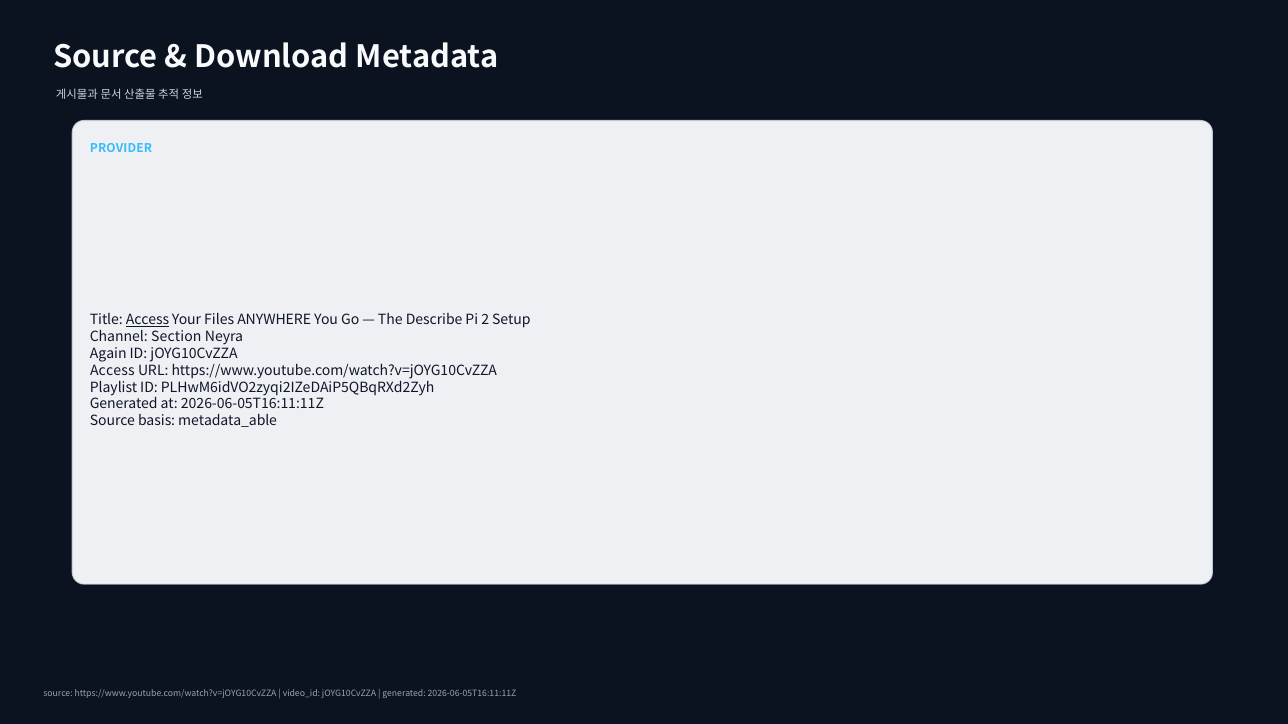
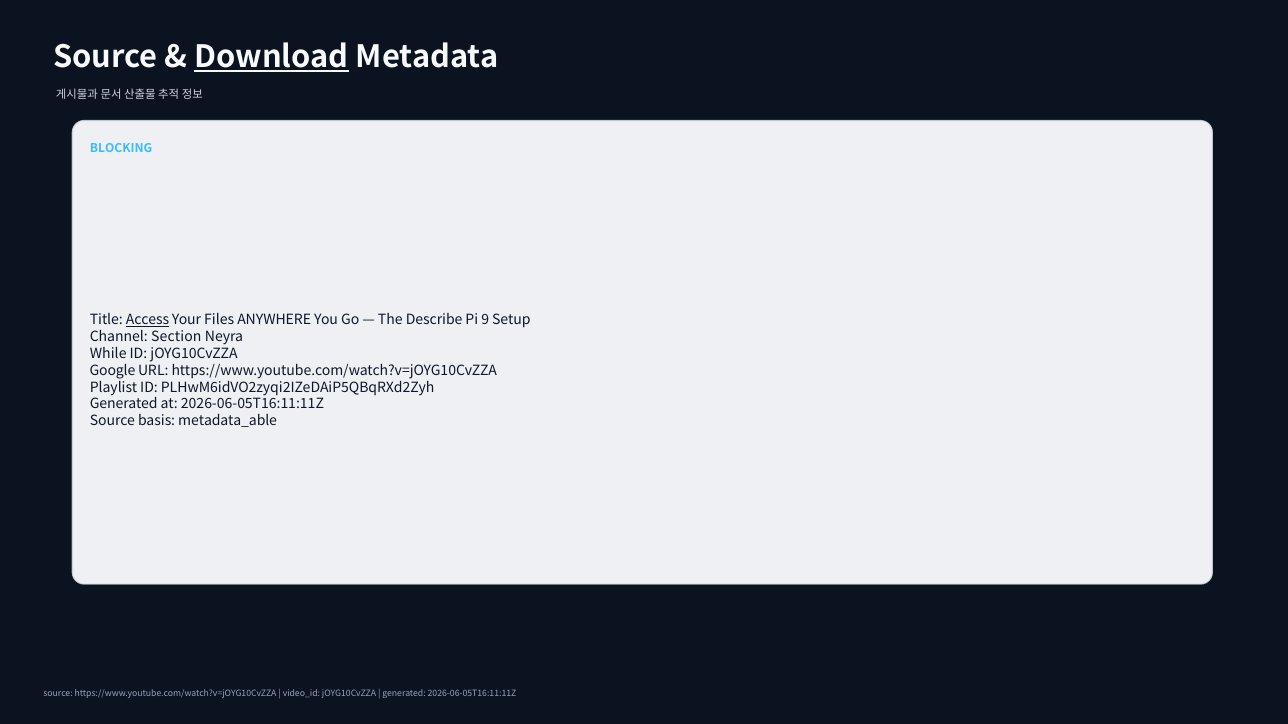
Download underline: none -> present (272, 58)
PROVIDER: PROVIDER -> BLOCKING (121, 149)
2: 2 -> 9 (485, 320)
Again: Again -> While (108, 354)
Access: Access -> Google (112, 371)
